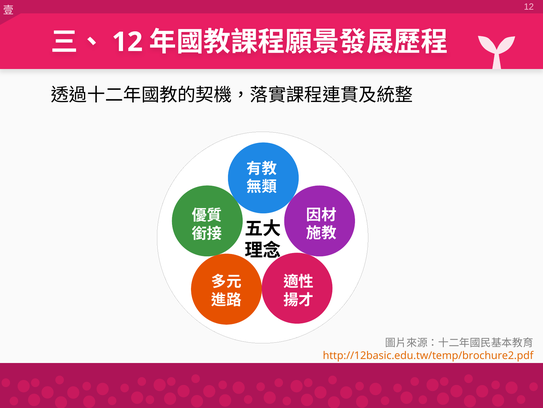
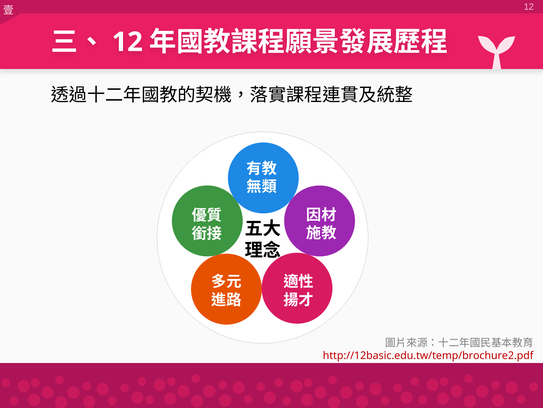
http://12basic.edu.tw/temp/brochure2.pdf colour: orange -> red (428, 355)
